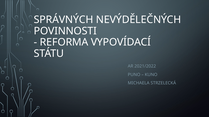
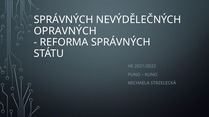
POVINNOSTI: POVINNOSTI -> OPRAVNÝCH (65, 31)
REFORMA VYPOVÍDACÍ: VYPOVÍDACÍ -> SPRÁVNÝCH (121, 42)
